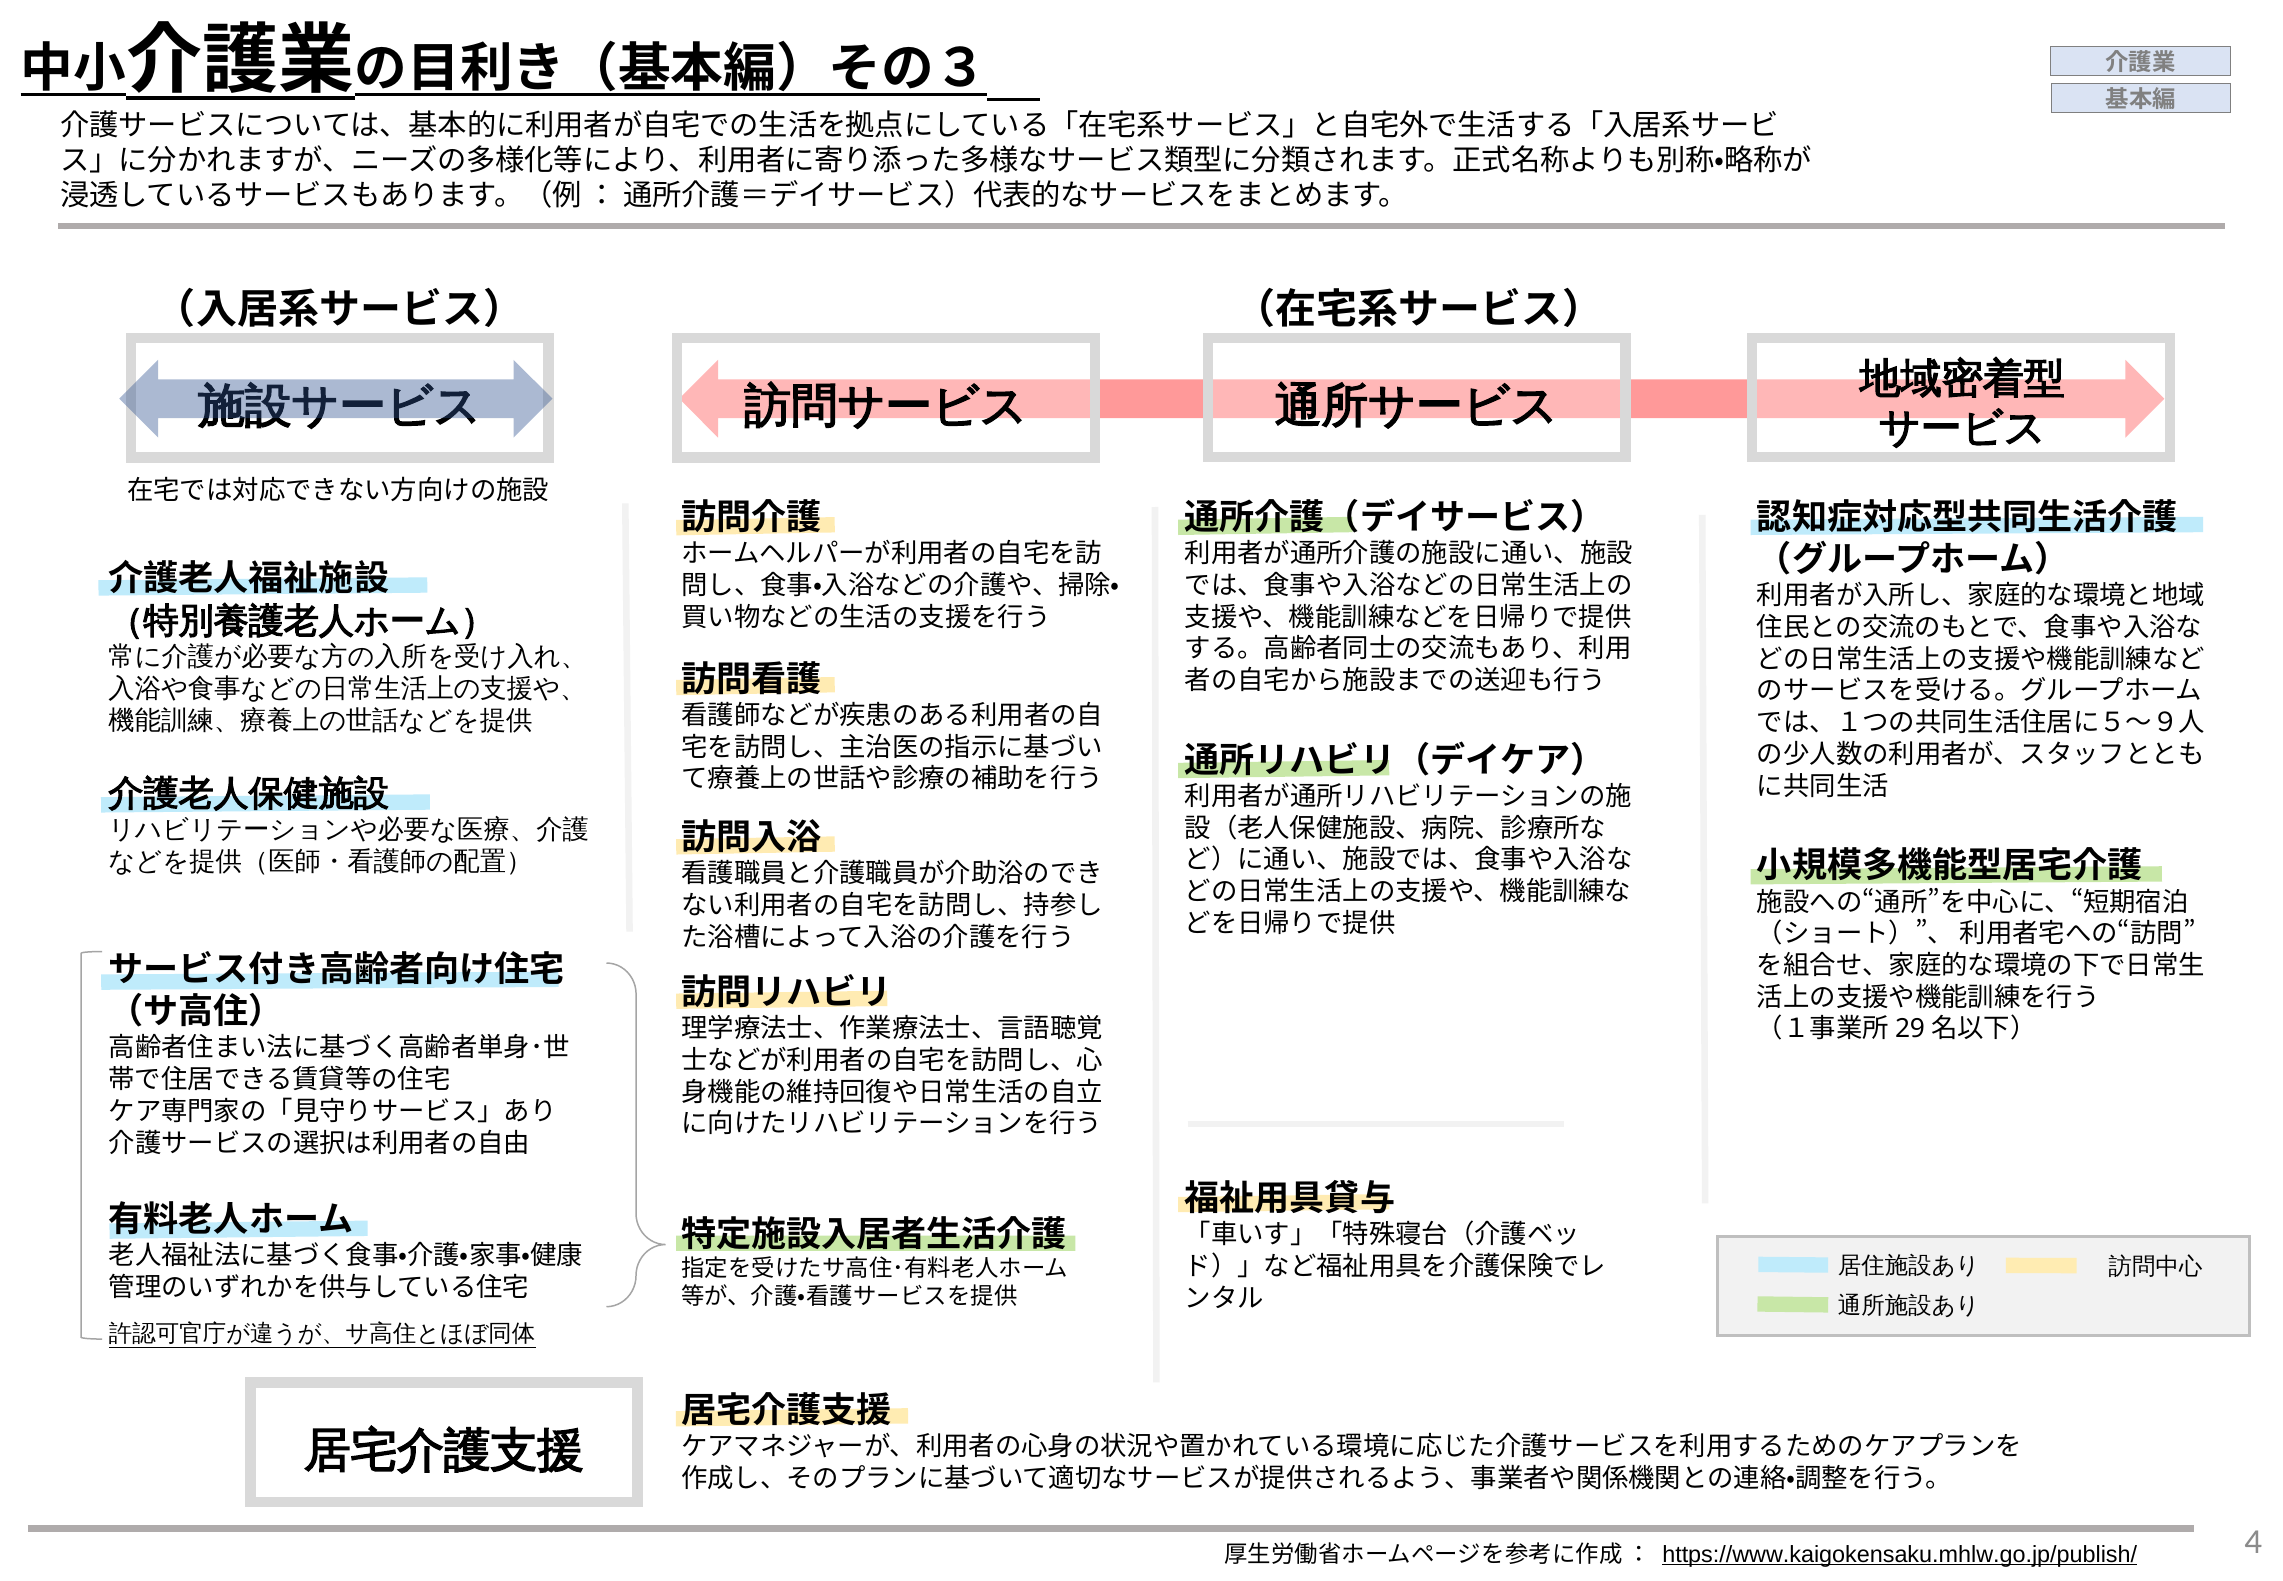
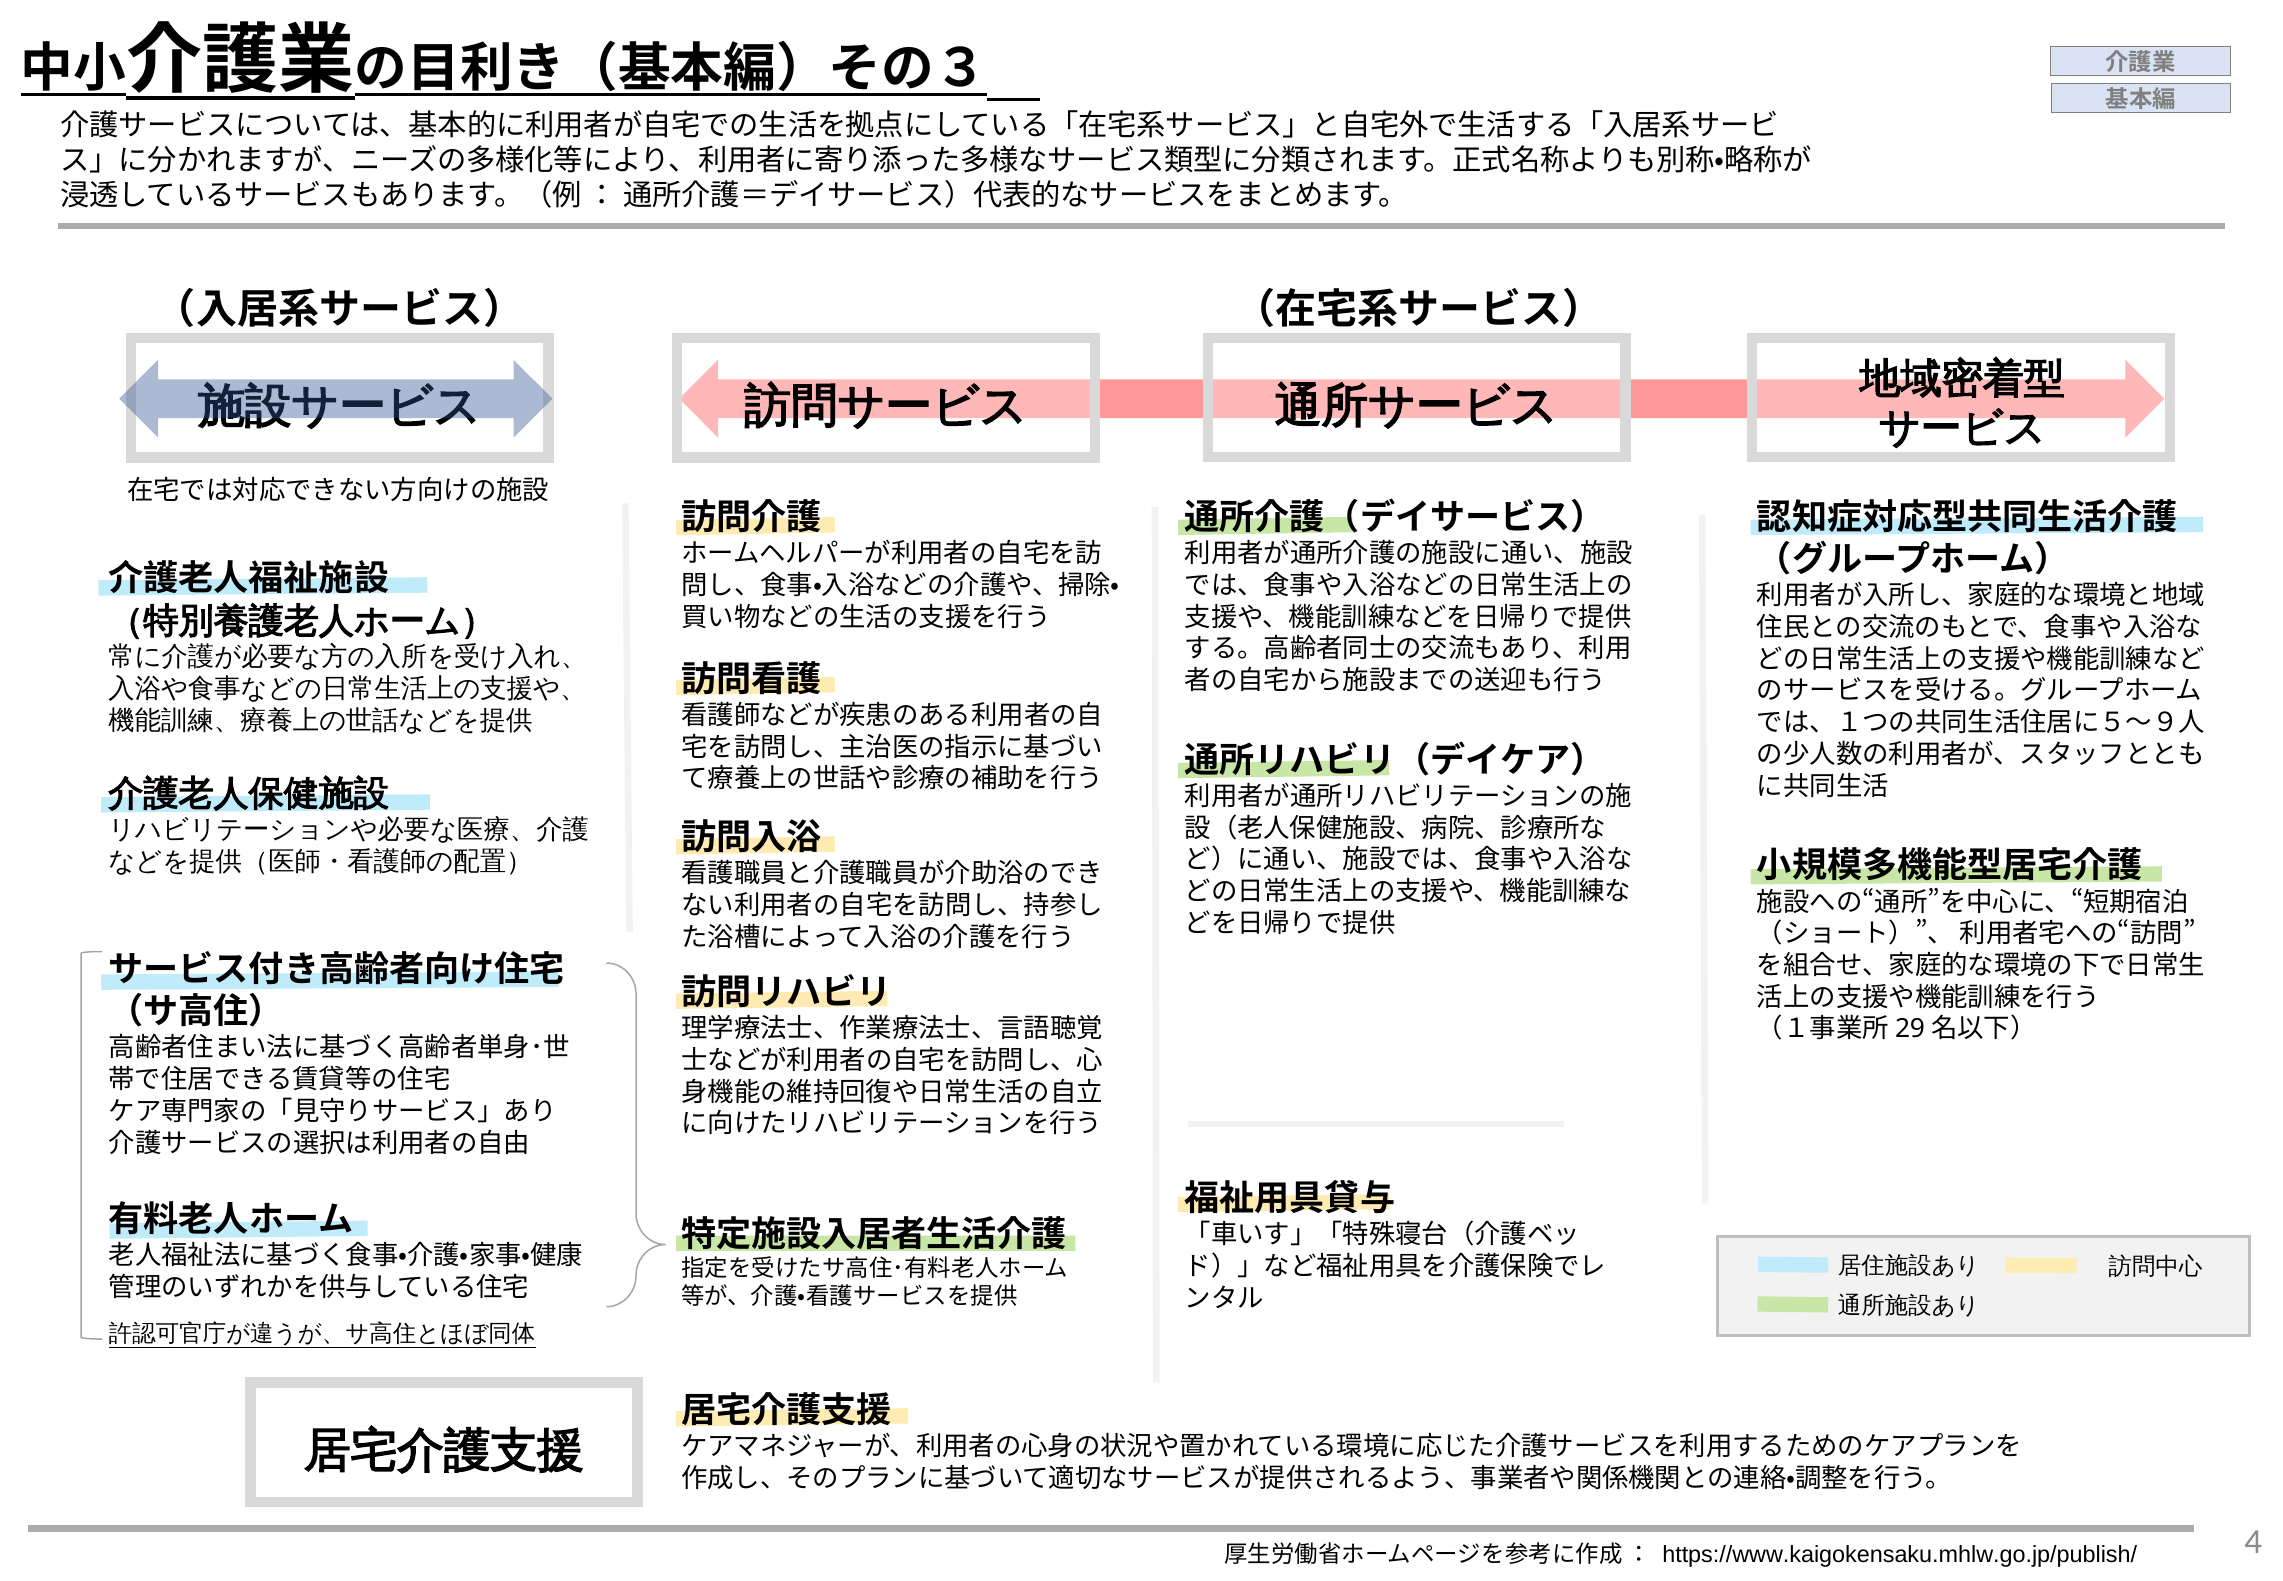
https://www.kaigokensaku.mhlw.go.jp/publish/ underline: present -> none (1900, 1554)
